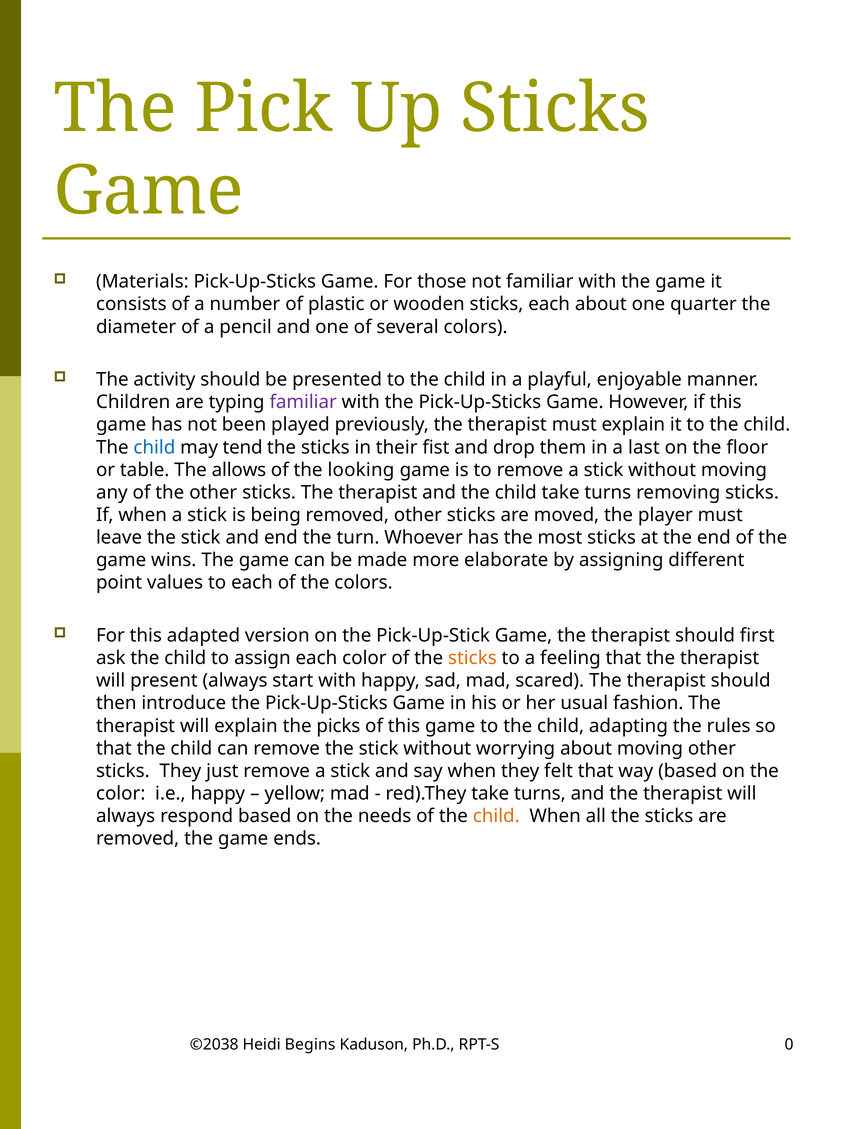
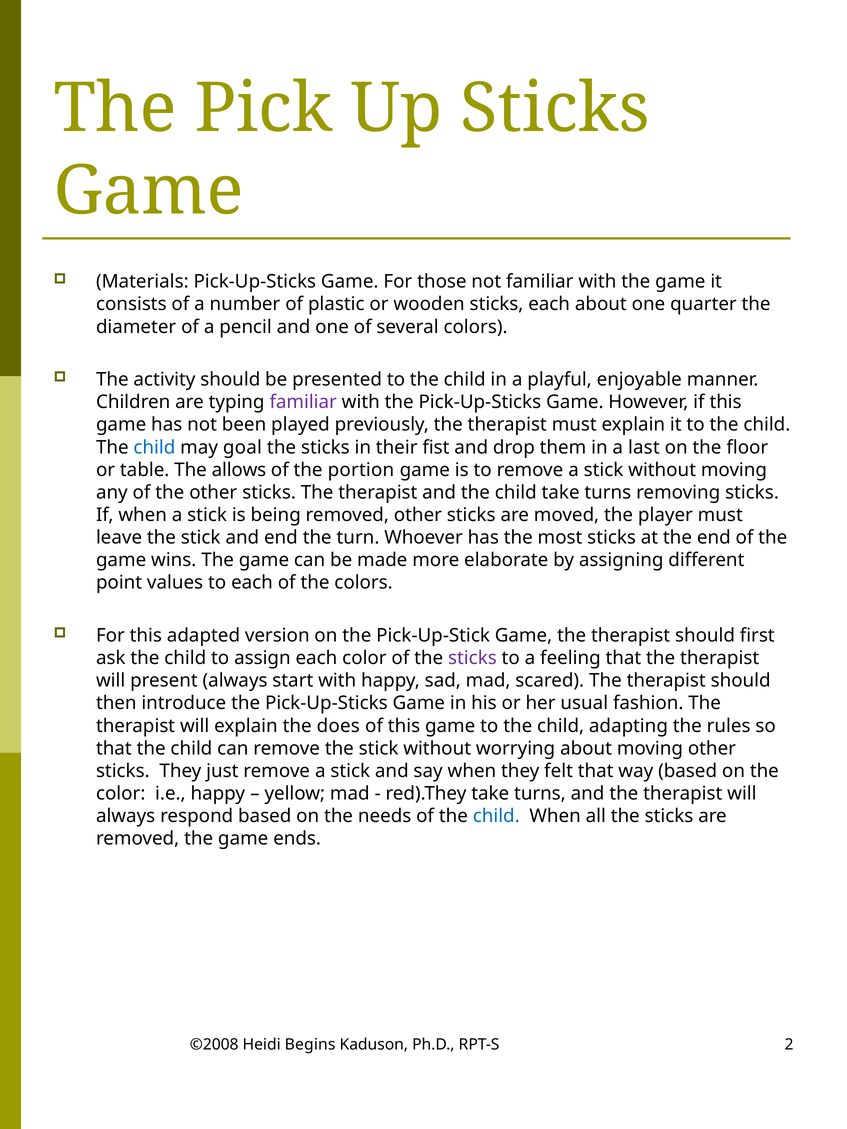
tend: tend -> goal (242, 447)
looking: looking -> portion (361, 470)
sticks colour: orange -> purple (472, 658)
picks: picks -> does (338, 726)
child colour: orange -> blue (496, 816)
©2038: ©2038 -> ©2008 (214, 1045)
0: 0 -> 2 (789, 1045)
